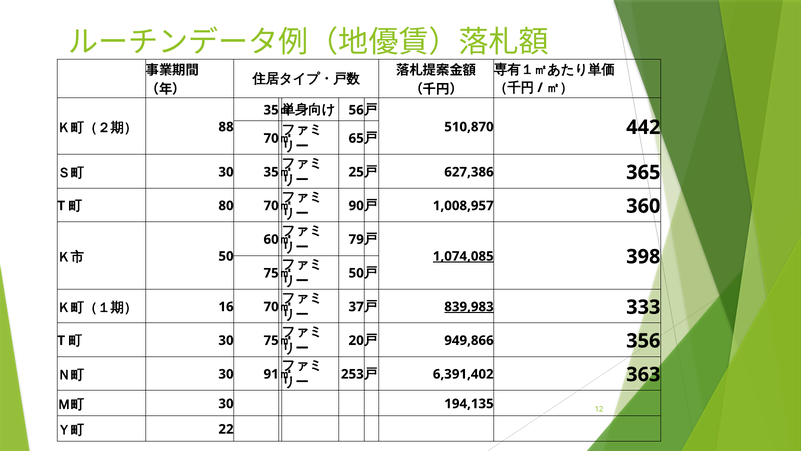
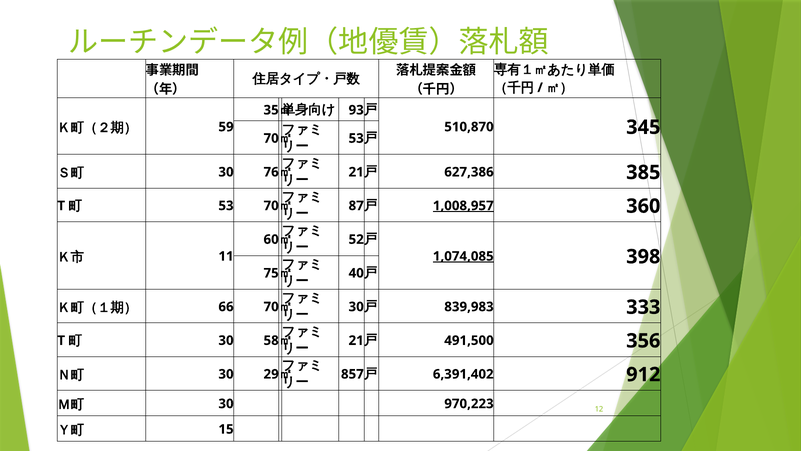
56: 56 -> 93 (356, 110)
88: 88 -> 59 (226, 127)
442: 442 -> 345 (643, 127)
65: 65 -> 53 (356, 138)
30 35: 35 -> 76 (271, 172)
25: 25 -> 21 (356, 172)
365: 365 -> 385 (643, 172)
80: 80 -> 53 (226, 206)
90: 90 -> 87 (356, 206)
1,008,957 underline: none -> present (463, 206)
79: 79 -> 52 (356, 239)
50: 50 -> 11 (226, 256)
50: 50 -> 40 (356, 273)
16: 16 -> 66 (226, 307)
37: 37 -> 30 (356, 307)
839,983 underline: present -> none (469, 307)
30 75: 75 -> 58 (271, 340)
20: 20 -> 21 (356, 340)
949,866: 949,866 -> 491,500 (469, 340)
91: 91 -> 29 (271, 374)
253: 253 -> 857 (352, 374)
363: 363 -> 912 (643, 374)
194,135: 194,135 -> 970,223 (469, 403)
22: 22 -> 15 (226, 429)
